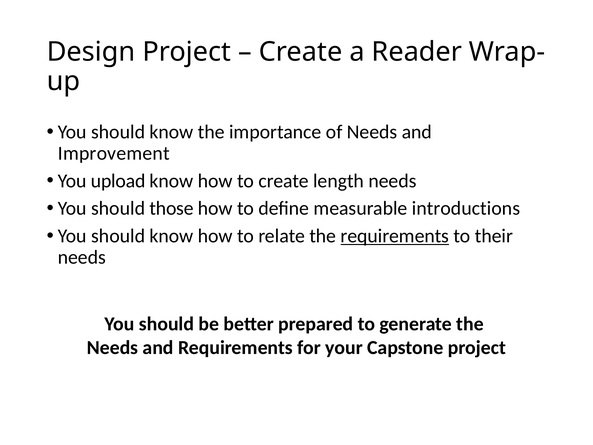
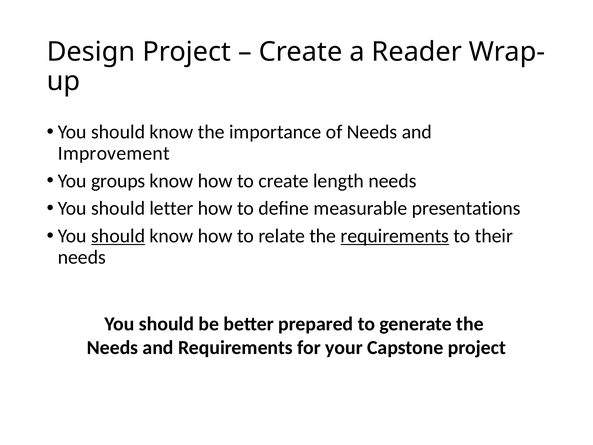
upload: upload -> groups (118, 181)
those: those -> letter (171, 208)
introductions: introductions -> presentations (466, 208)
should underline: none -> present (118, 236)
